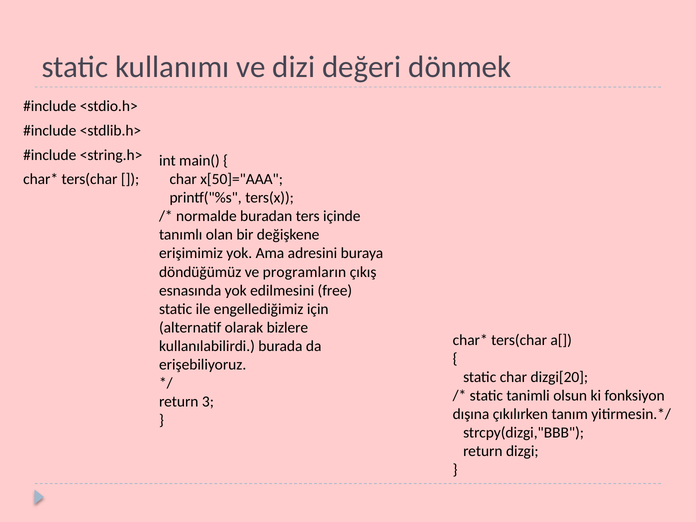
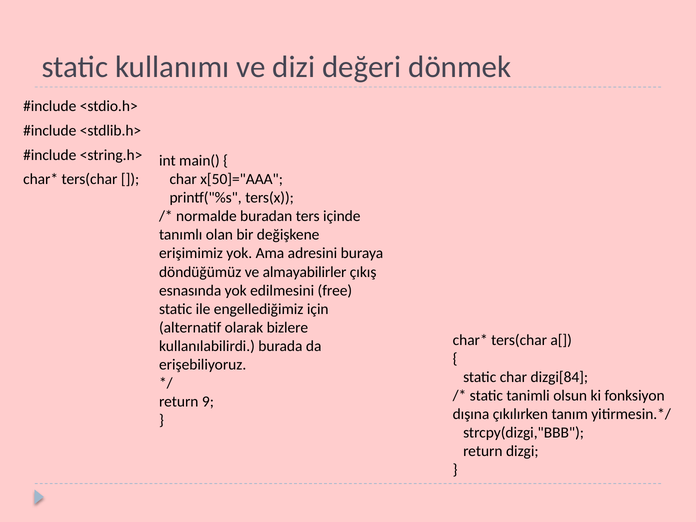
programların: programların -> almayabilirler (305, 272)
dizgi[20: dizgi[20 -> dizgi[84 (559, 377)
3: 3 -> 9 (208, 402)
